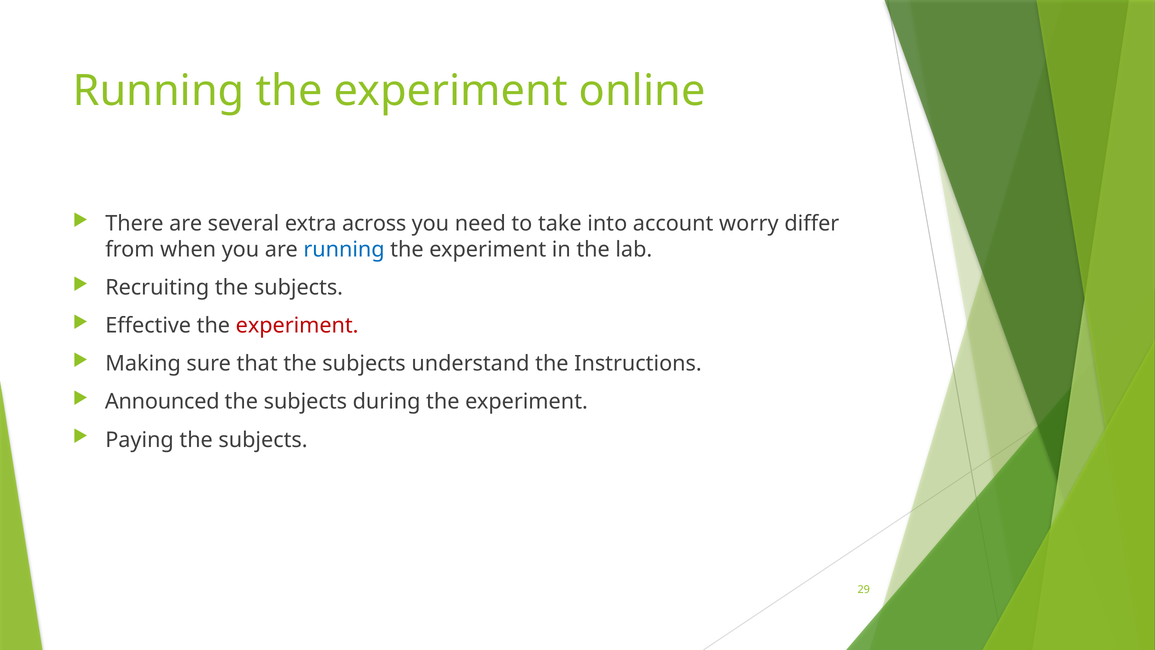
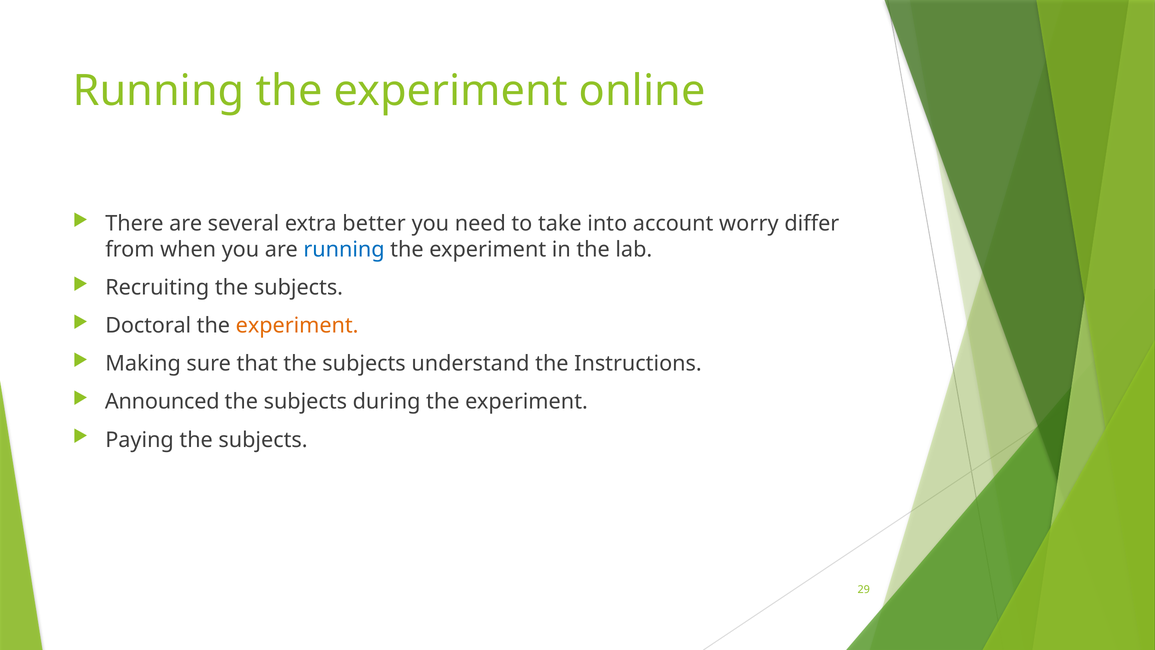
across: across -> better (374, 224)
Effective: Effective -> Doctoral (148, 326)
experiment colour: red -> orange (297, 326)
